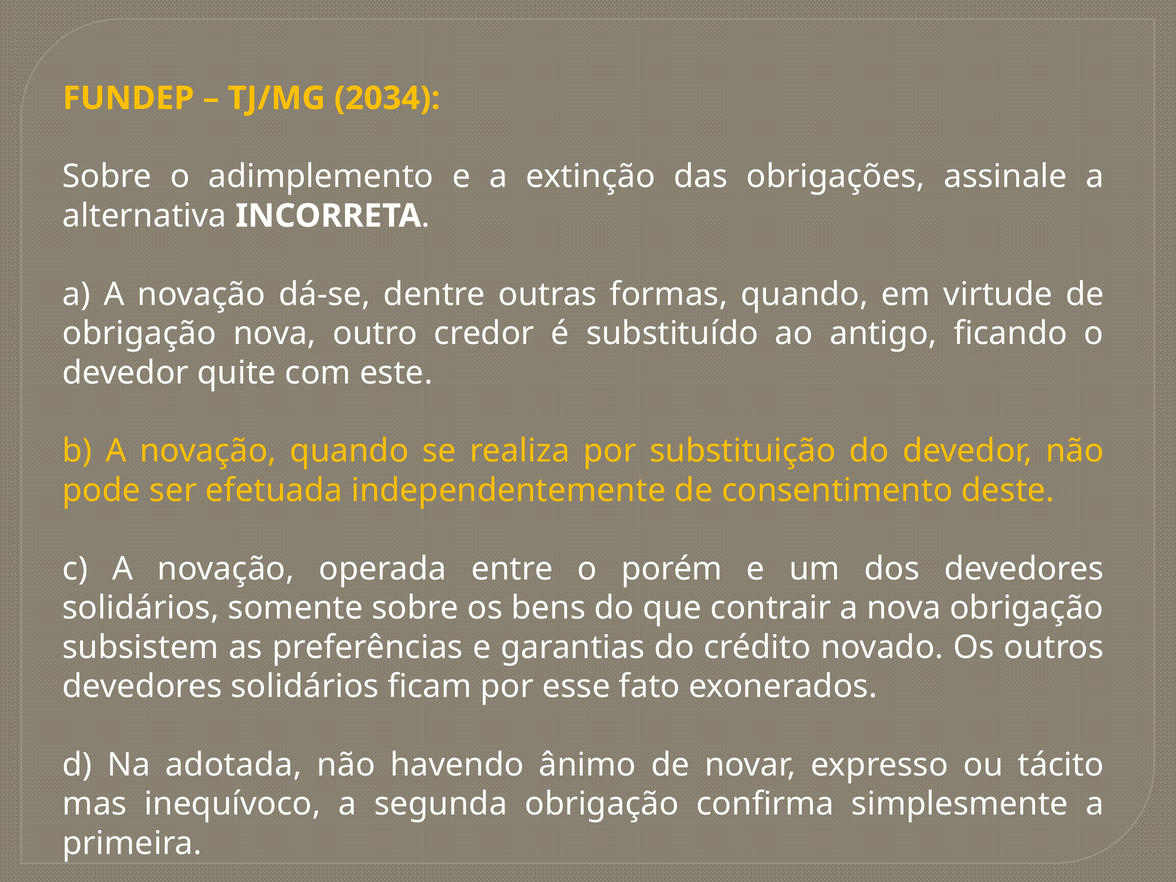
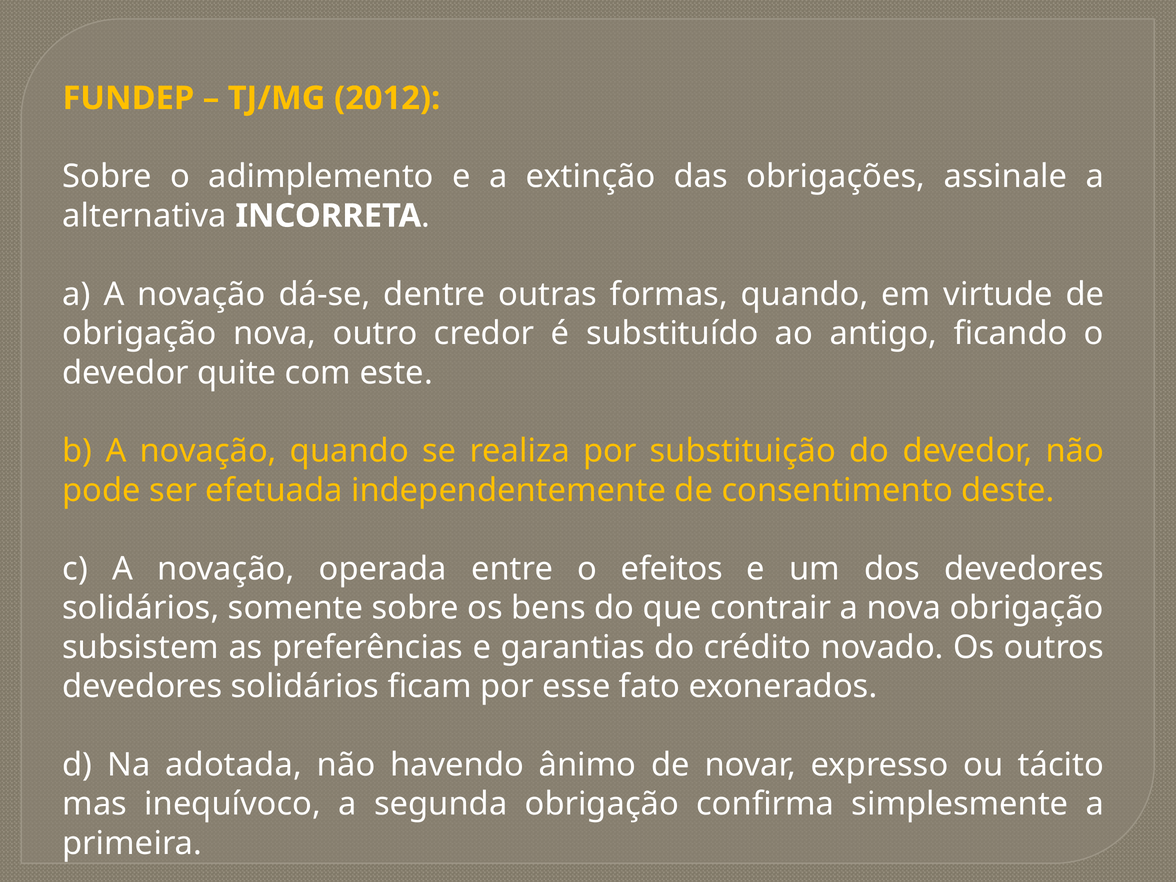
2034: 2034 -> 2012 (387, 98)
porém: porém -> efeitos (672, 569)
